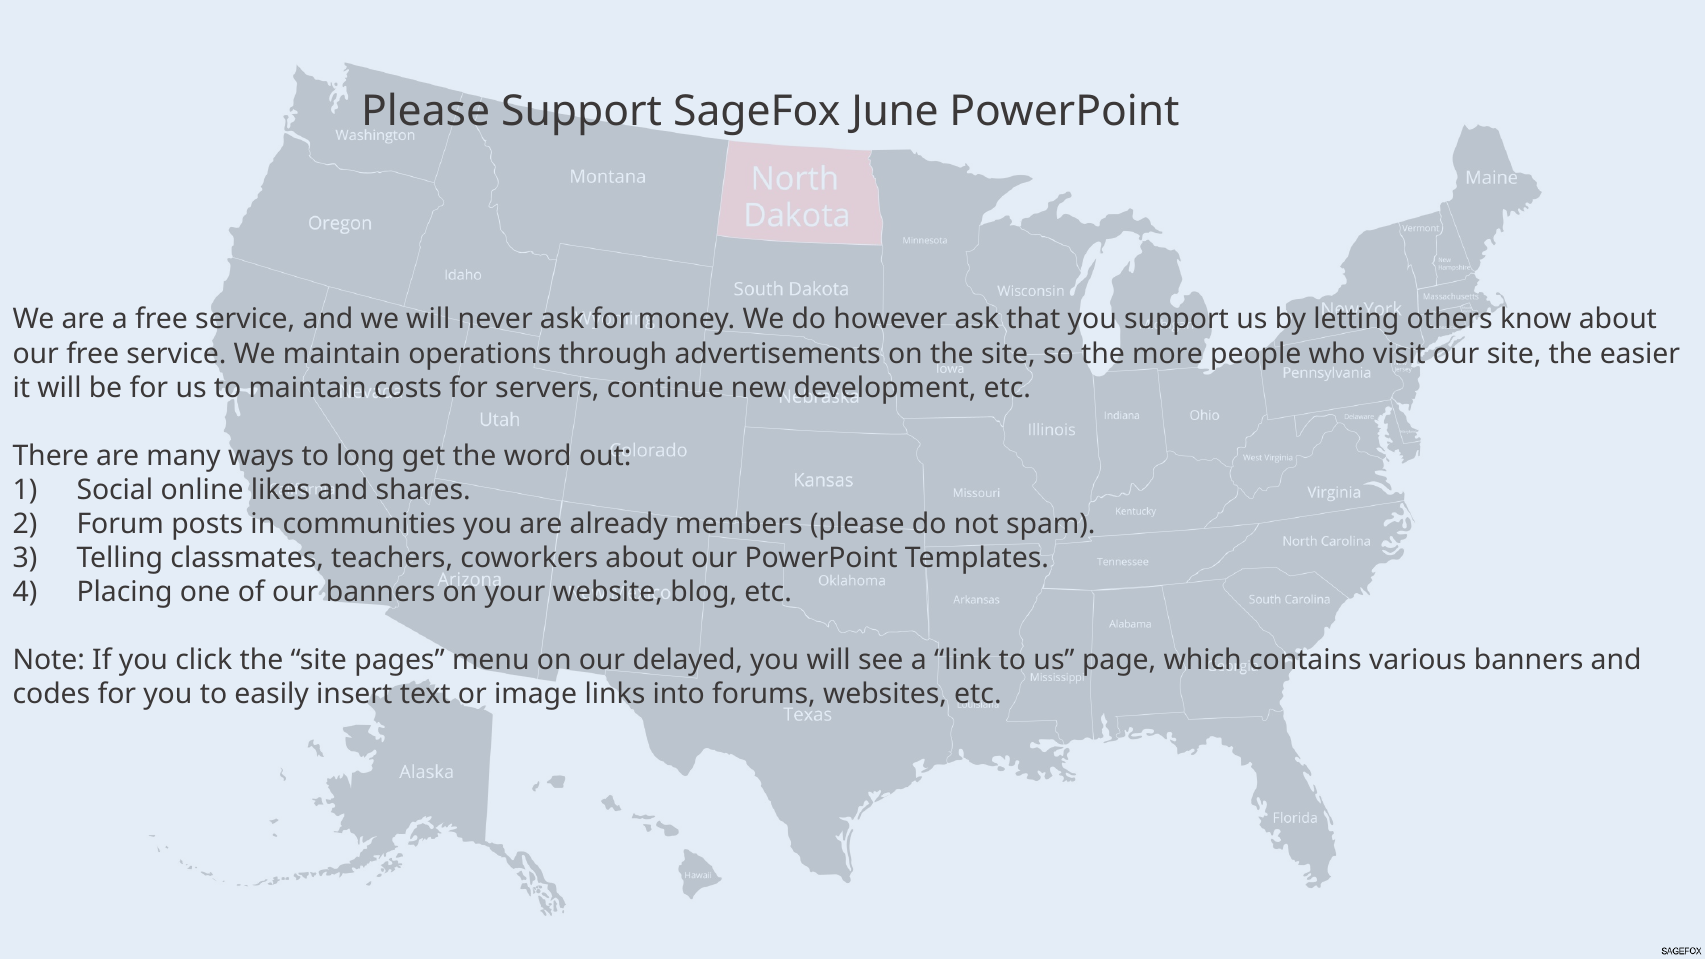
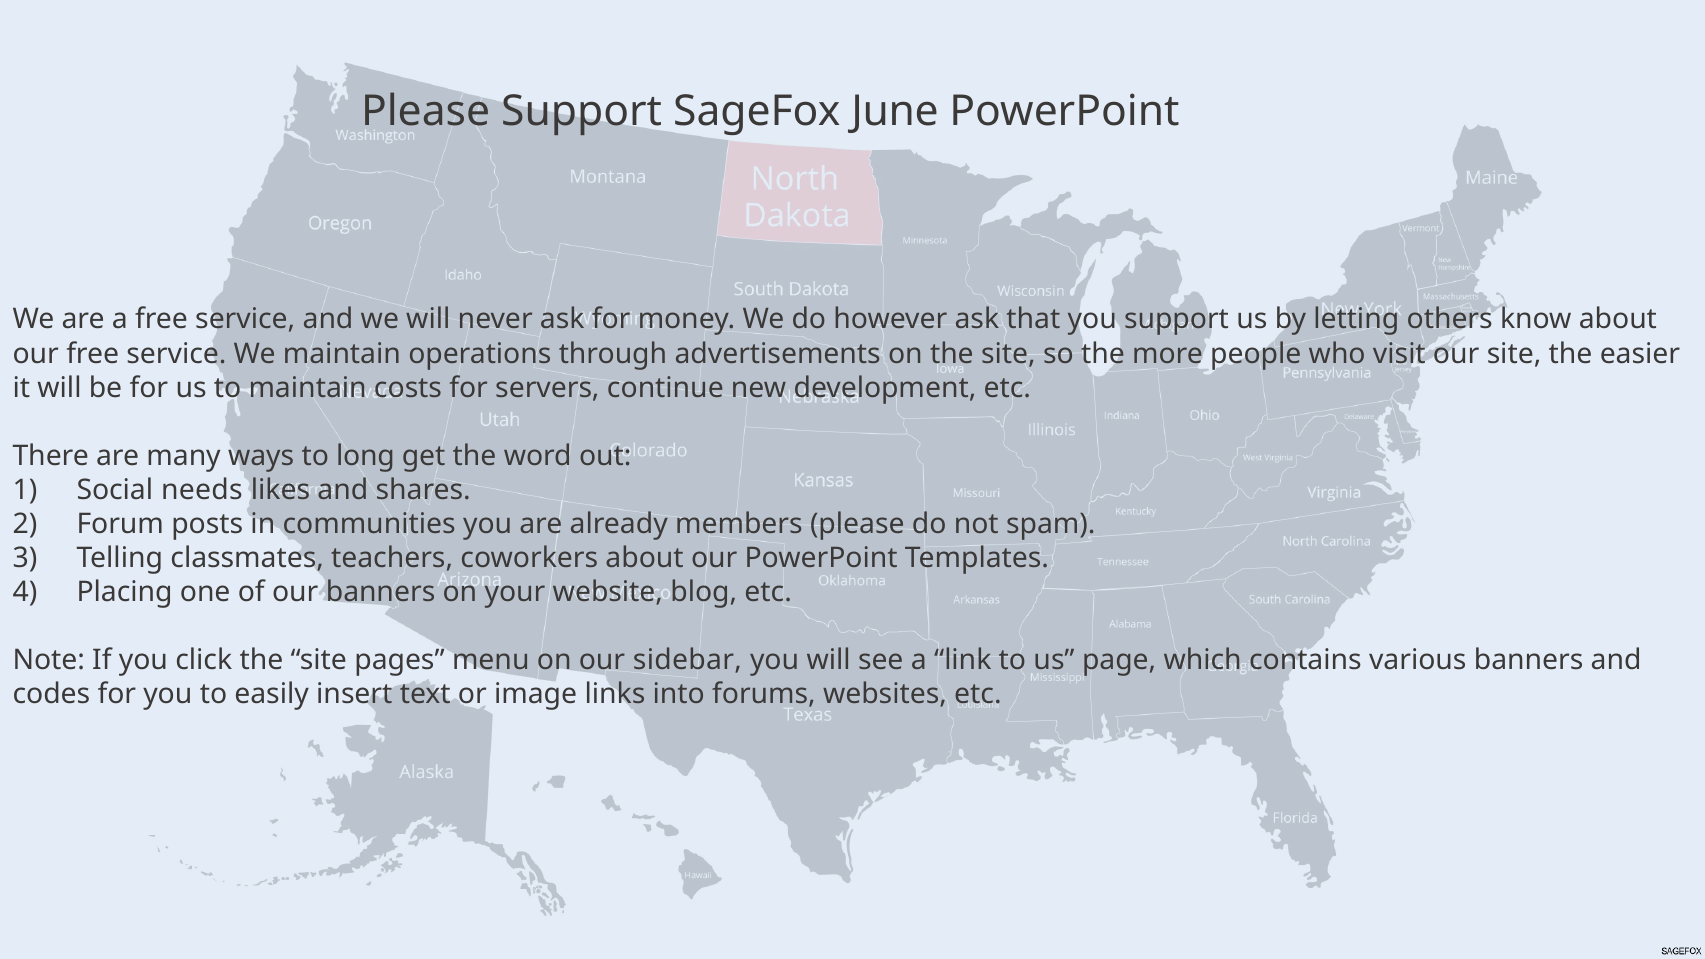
online: online -> needs (202, 490)
delayed: delayed -> sidebar (688, 660)
